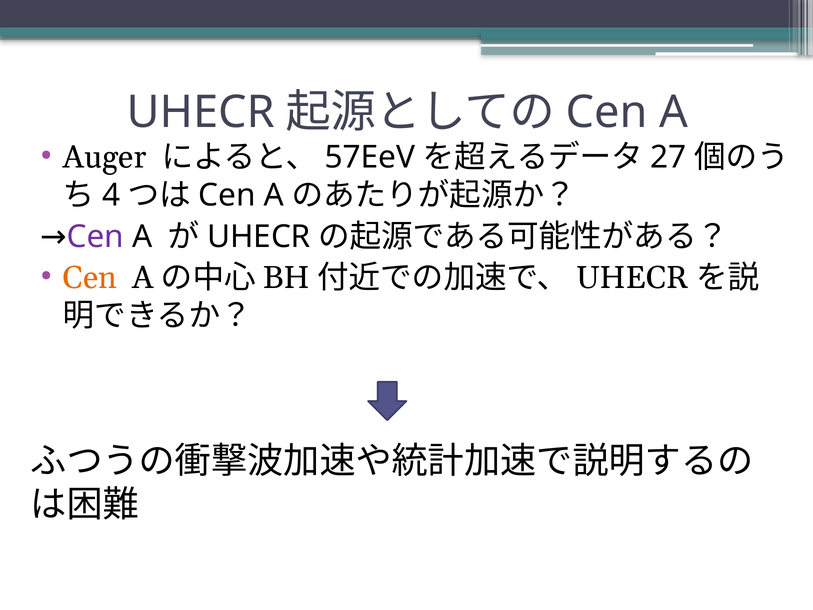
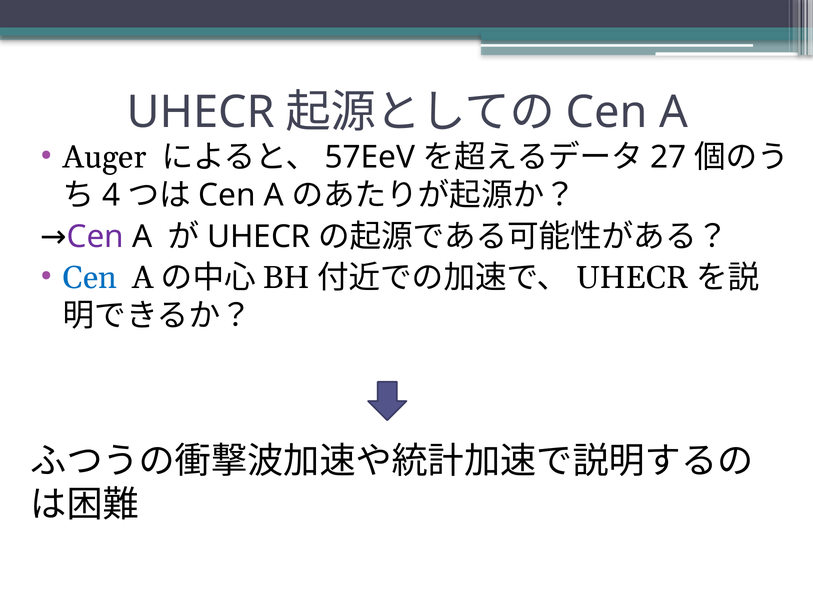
Cen colour: orange -> blue (90, 278)
